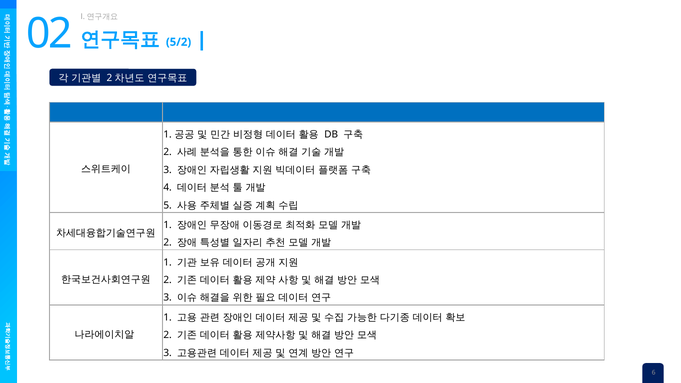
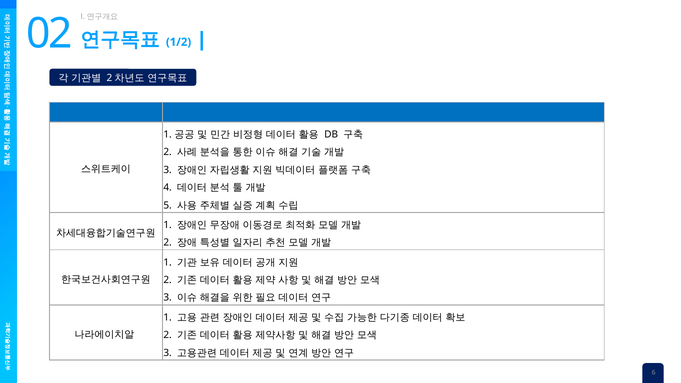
5/2: 5/2 -> 1/2 (179, 42)
